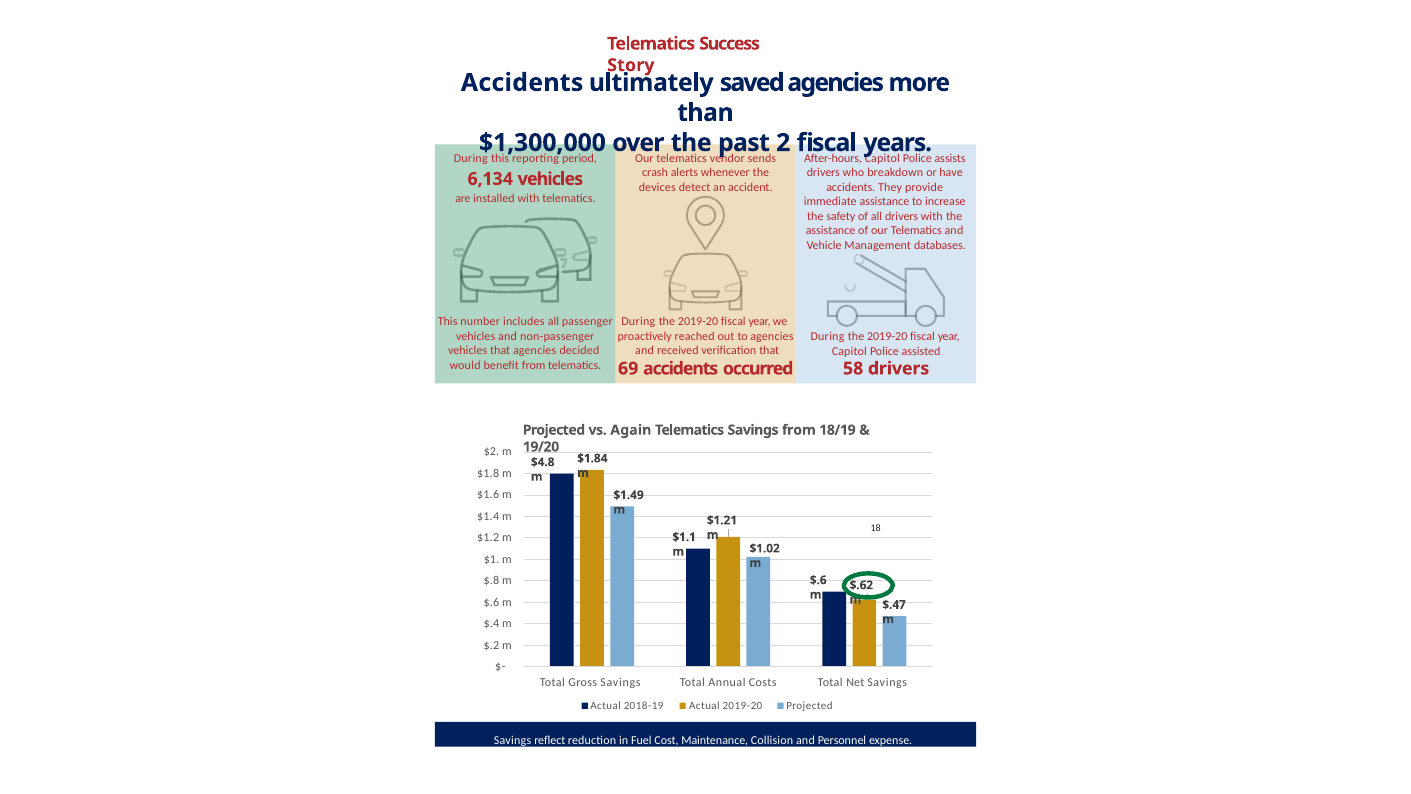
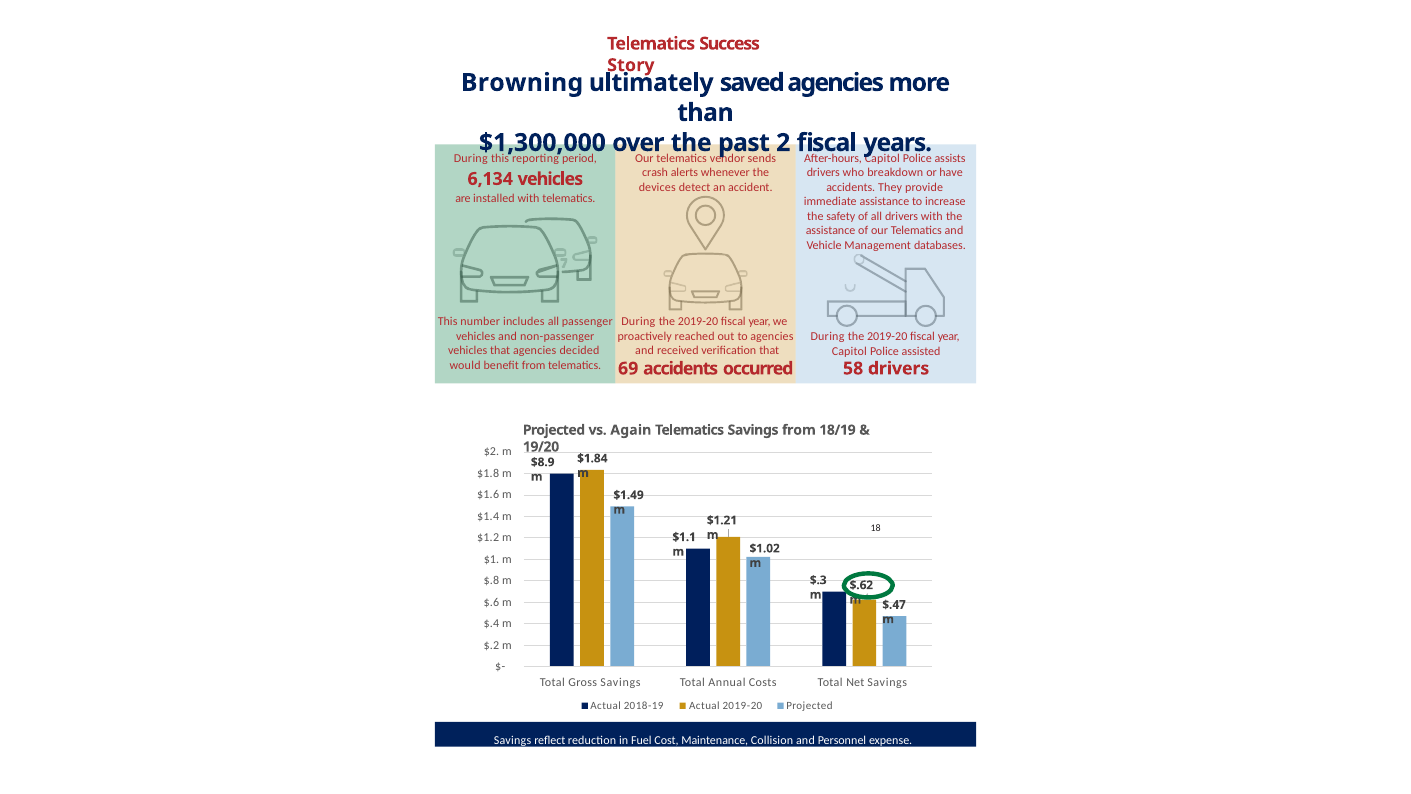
Accidents: Accidents -> Browning (522, 83)
$4.8: $4.8 -> $8.9 (543, 462)
$.6: $.6 -> $.3 (818, 580)
